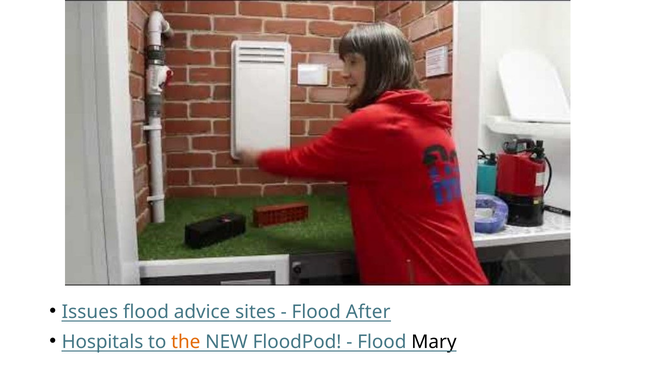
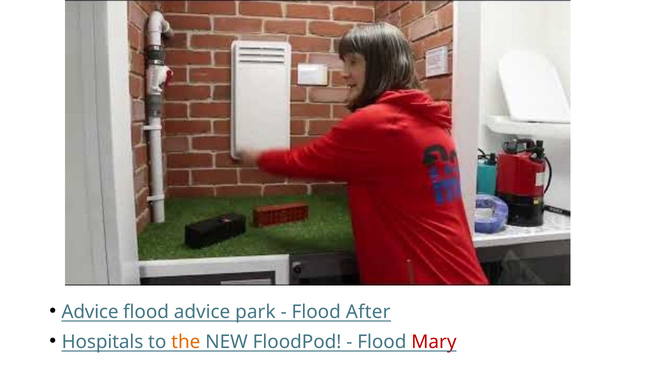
Issues: Issues -> Advice (90, 312)
sites: sites -> park (255, 312)
Mary colour: black -> red (434, 342)
